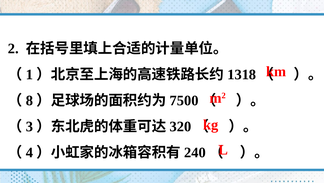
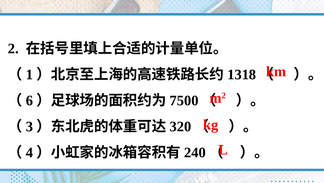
8: 8 -> 6 (29, 100)
